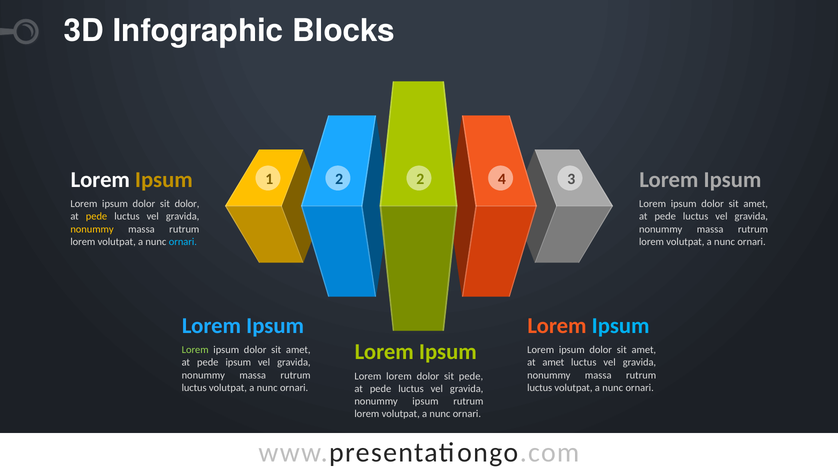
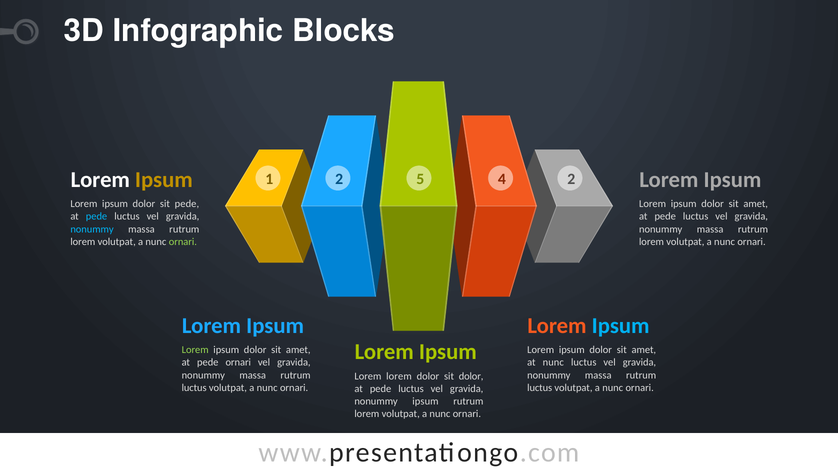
2 2: 2 -> 5 (420, 179)
4 3: 3 -> 2 (571, 179)
sit dolor: dolor -> pede (187, 204)
pede colour: yellow -> light blue (97, 217)
nonummy colour: yellow -> light blue (92, 229)
ornari colour: light blue -> light green (183, 242)
pede ipsum: ipsum -> ornari (238, 363)
at amet: amet -> nunc (553, 363)
sit pede: pede -> dolor (471, 376)
